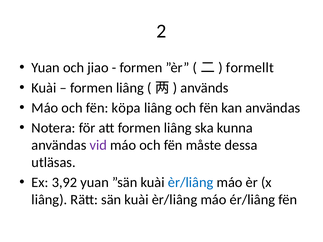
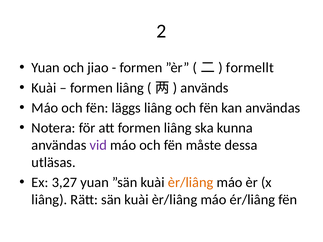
köpa: köpa -> läggs (126, 108)
3,92: 3,92 -> 3,27 (64, 183)
èr/liâng colour: blue -> orange (191, 183)
